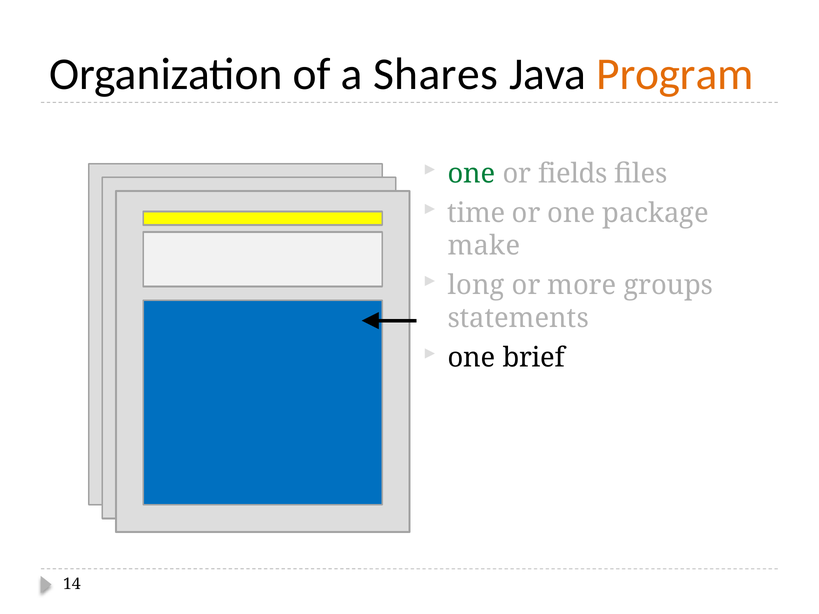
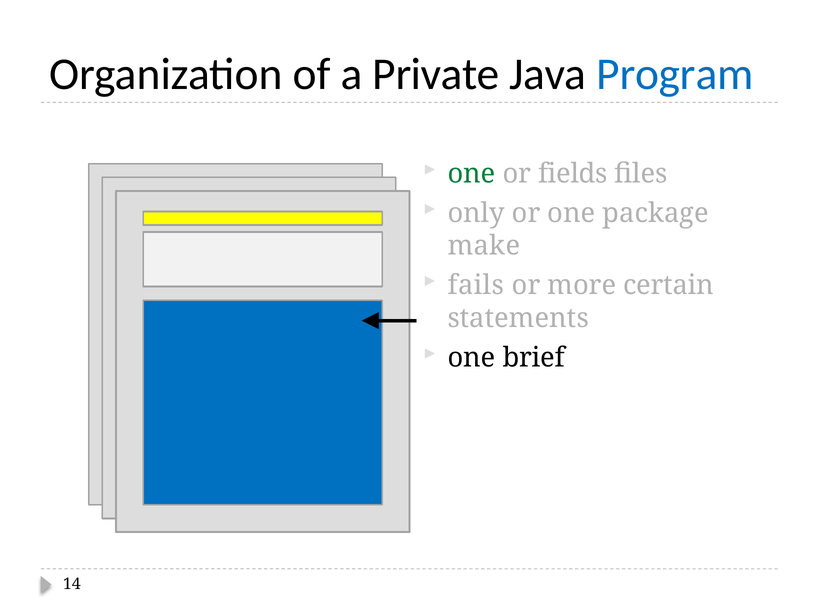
Shares: Shares -> Private (436, 74)
Program colour: orange -> blue (675, 74)
time: time -> only (476, 213)
long: long -> fails (476, 286)
groups: groups -> certain (668, 286)
